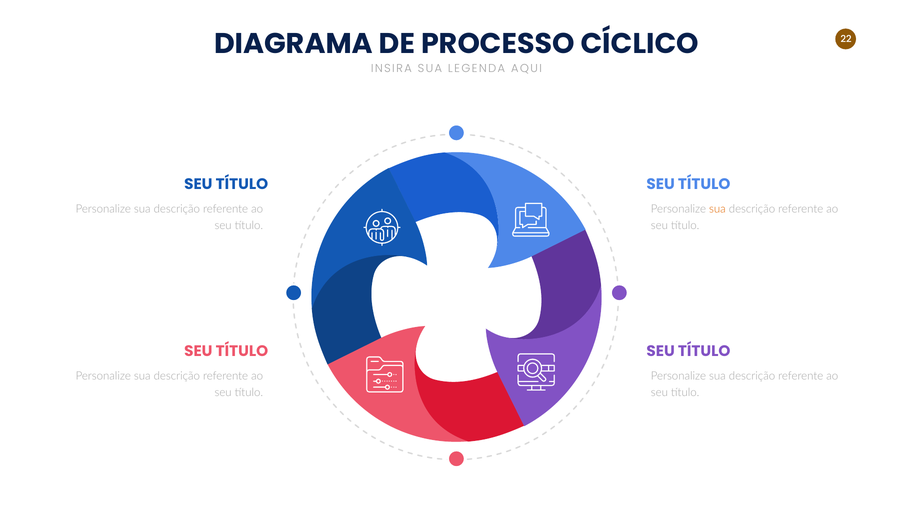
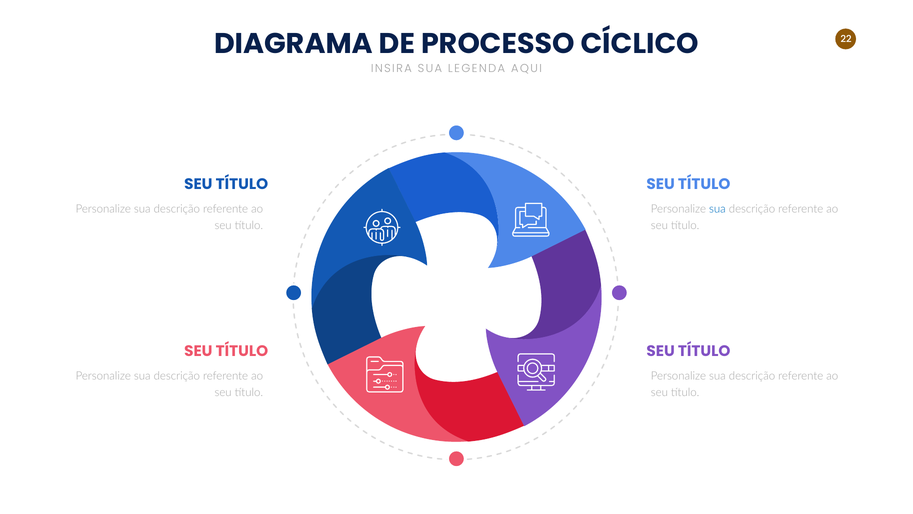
sua colour: orange -> blue (717, 209)
